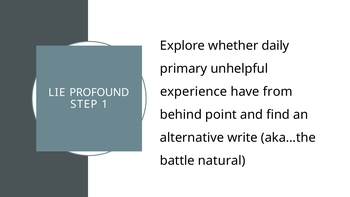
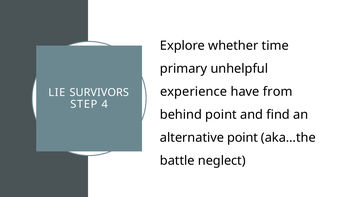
daily: daily -> time (275, 46)
PROFOUND: PROFOUND -> SURVIVORS (99, 92)
1: 1 -> 4 (105, 104)
alternative write: write -> point (243, 138)
natural: natural -> neglect (222, 161)
